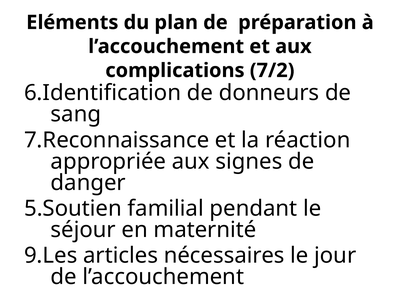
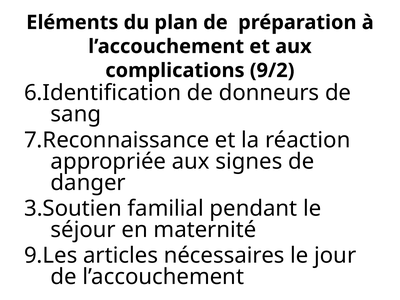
7/2: 7/2 -> 9/2 (272, 70)
5.Soutien: 5.Soutien -> 3.Soutien (73, 208)
